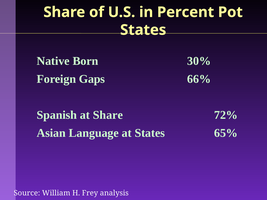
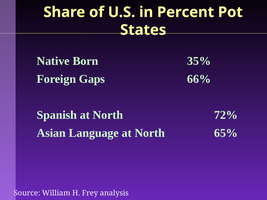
30%: 30% -> 35% (199, 61)
Spanish at Share: Share -> North (108, 115)
Language at States: States -> North (150, 133)
